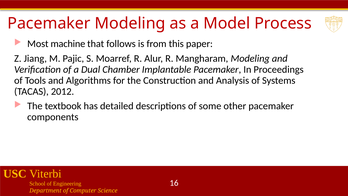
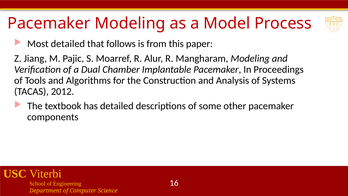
Most machine: machine -> detailed (68, 44)
